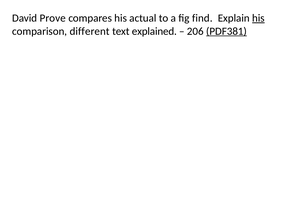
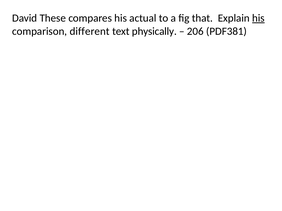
Prove: Prove -> These (53, 18)
find: find -> that (202, 18)
explained: explained -> physically (154, 31)
PDF381 underline: present -> none (226, 31)
